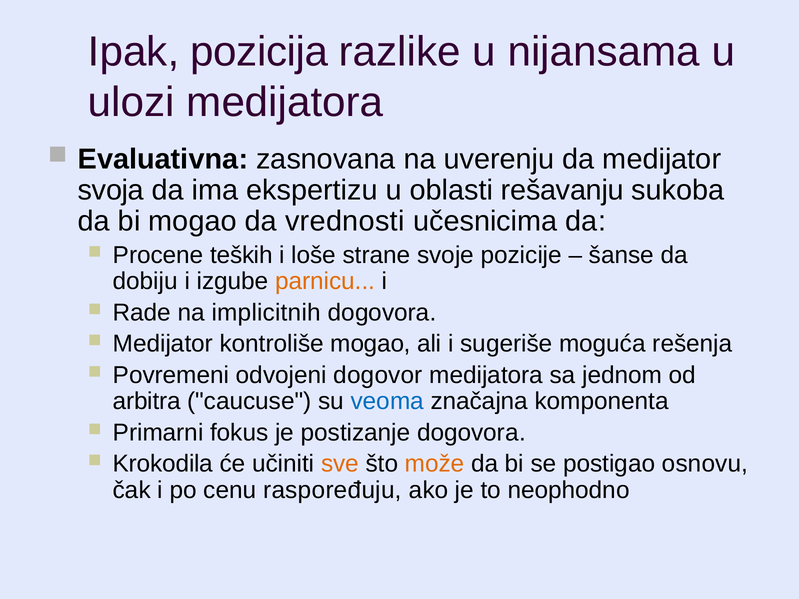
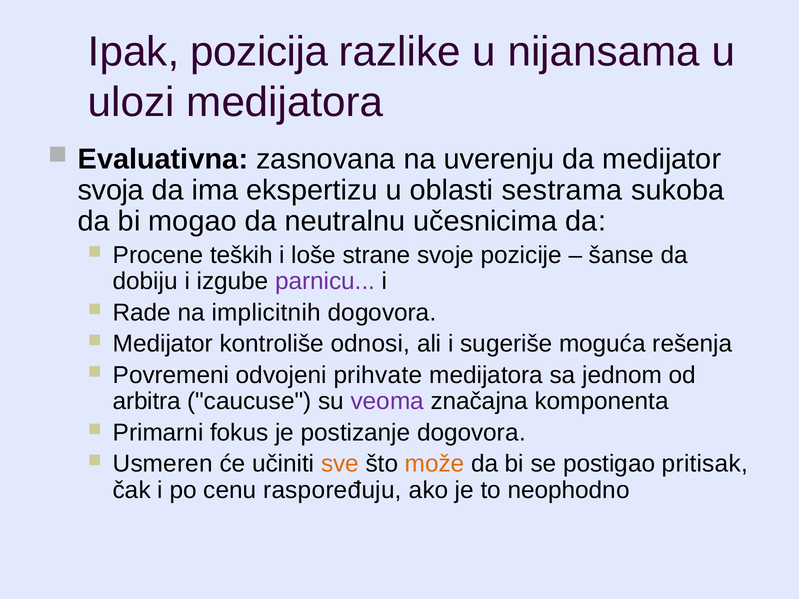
rešavanju: rešavanju -> sestrama (562, 190)
vrednosti: vrednosti -> neutralnu (345, 221)
parnicu colour: orange -> purple (325, 282)
kontroliše mogao: mogao -> odnosi (370, 344)
dogovor: dogovor -> prihvate (378, 375)
veoma colour: blue -> purple (387, 402)
Krokodila: Krokodila -> Usmeren (163, 464)
osnovu: osnovu -> pritisak (705, 464)
